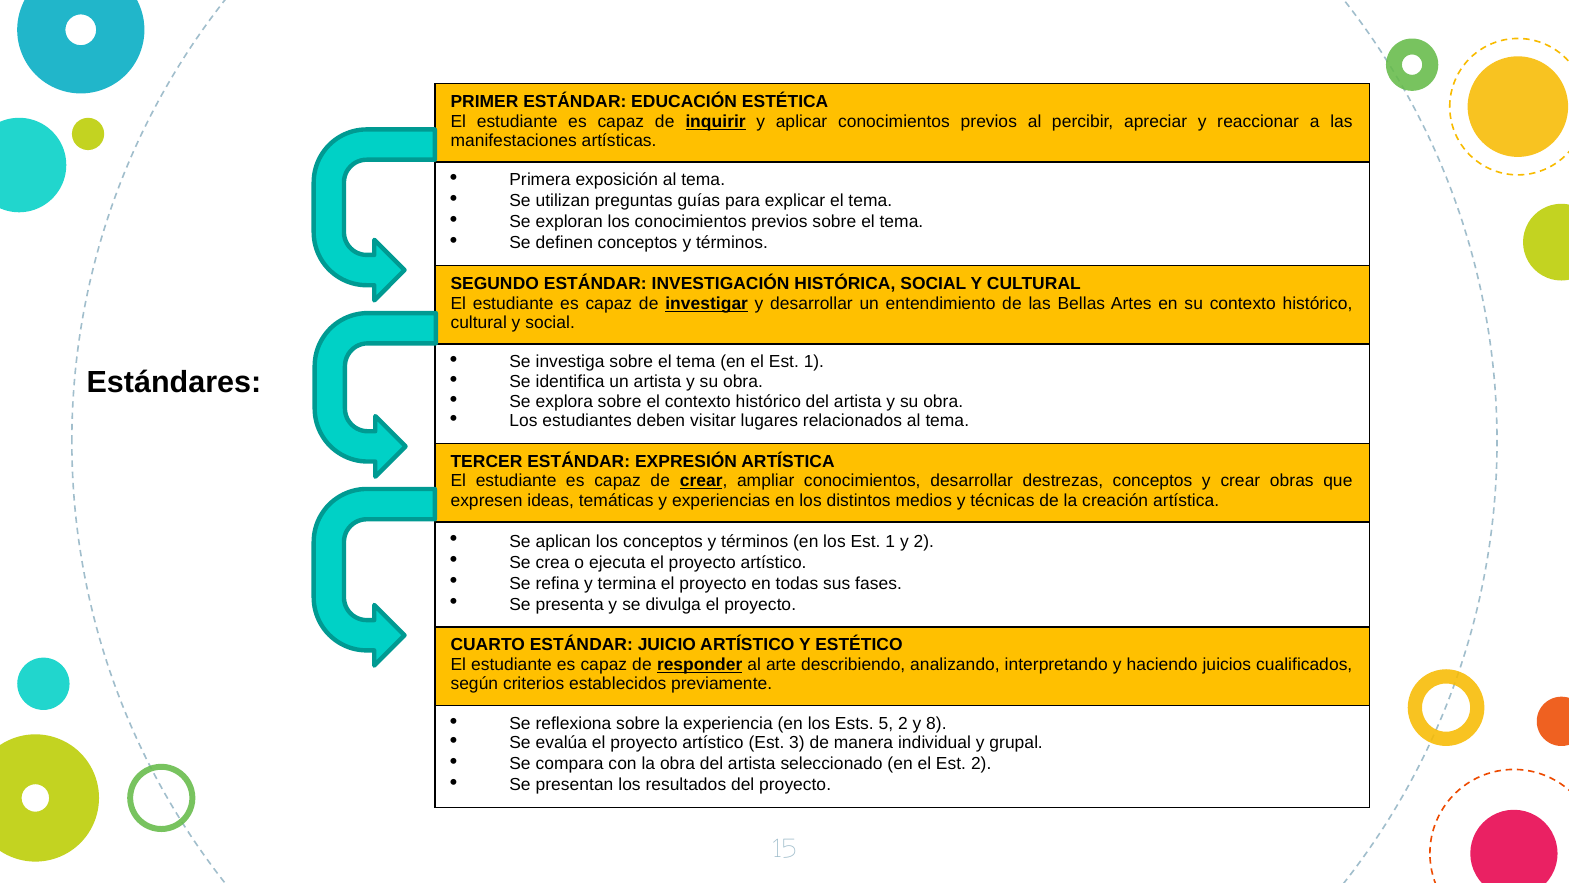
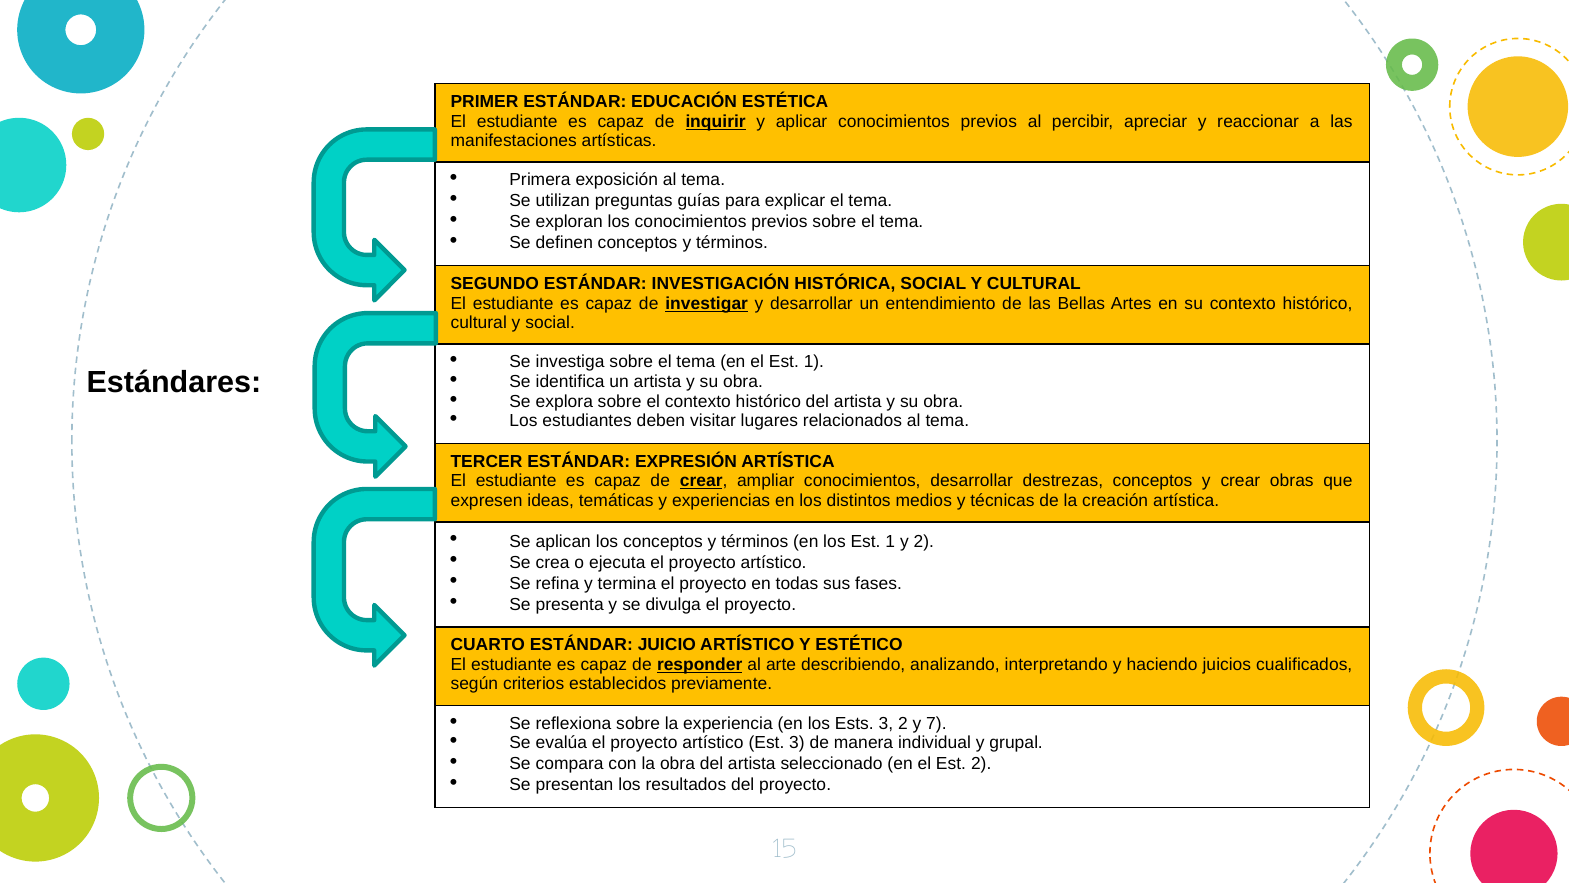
Ests 5: 5 -> 3 (886, 723)
8: 8 -> 7 (936, 723)
